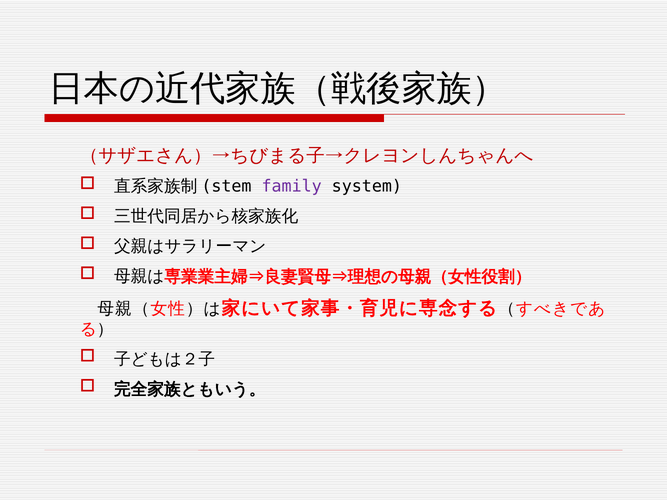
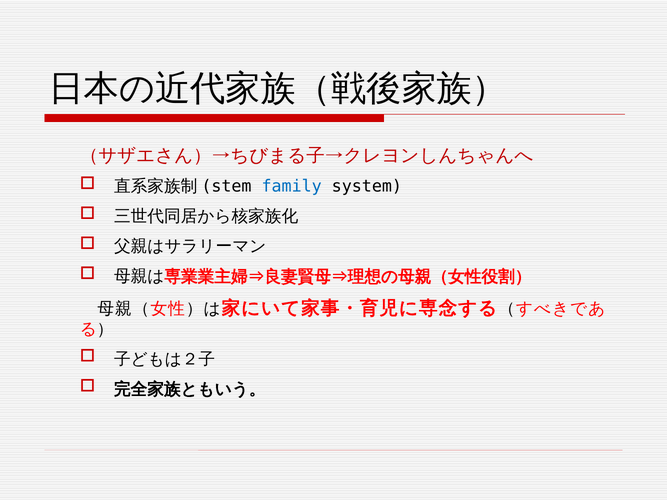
family colour: purple -> blue (292, 187)
